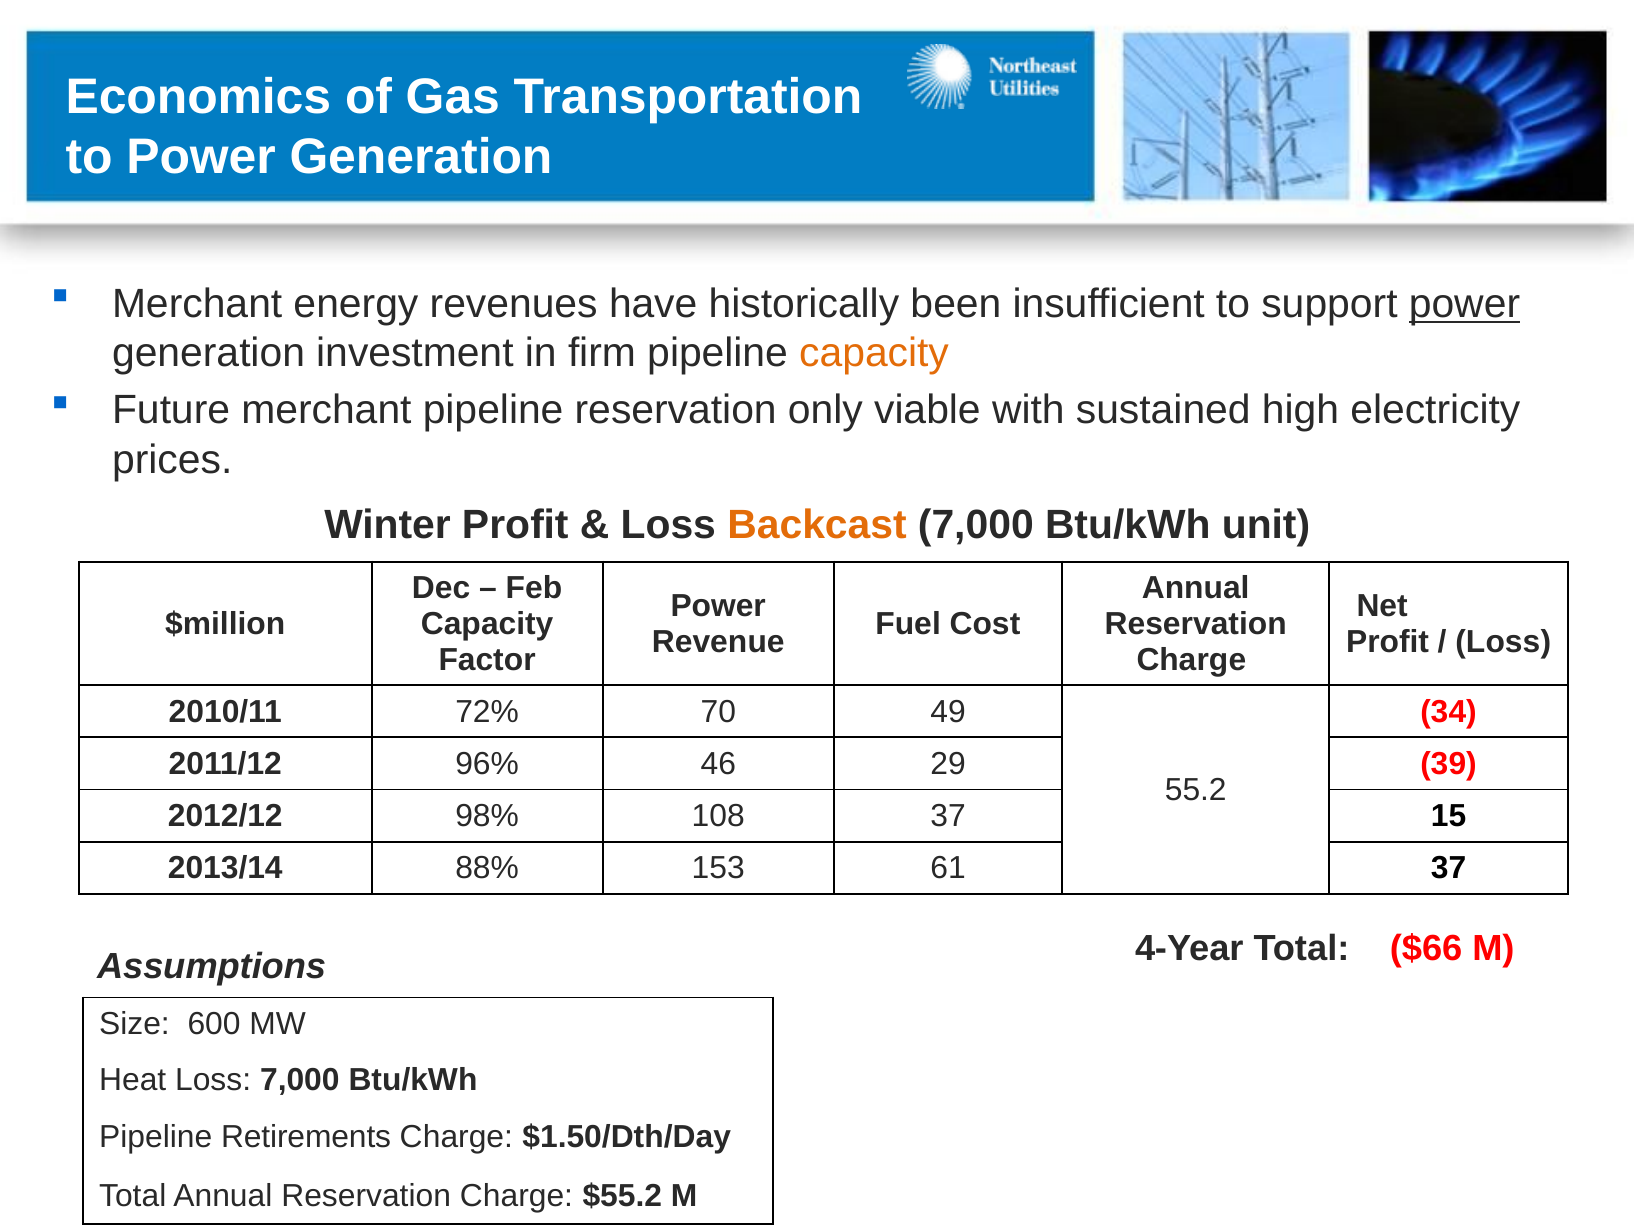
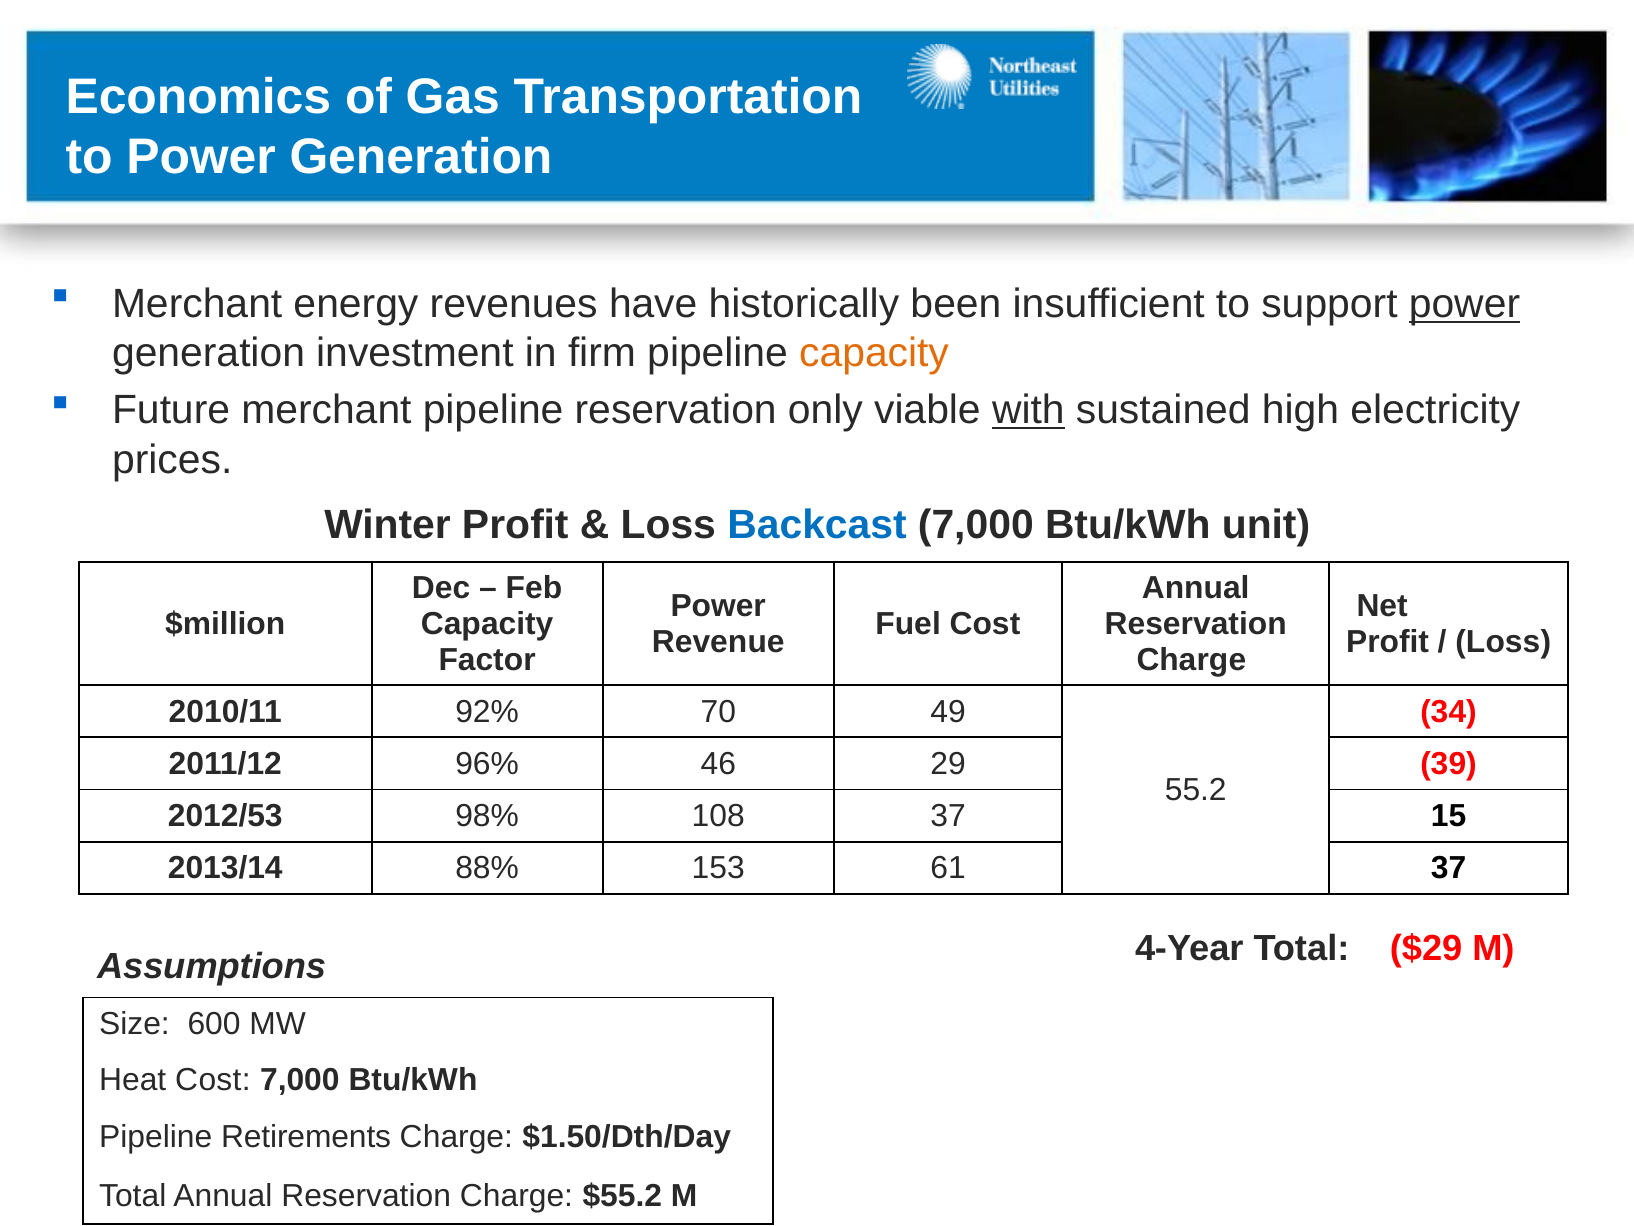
with underline: none -> present (1028, 410)
Backcast colour: orange -> blue (817, 525)
72%: 72% -> 92% (487, 711)
2012/12: 2012/12 -> 2012/53 (225, 816)
$66: $66 -> $29 (1426, 948)
Heat Loss: Loss -> Cost (213, 1080)
